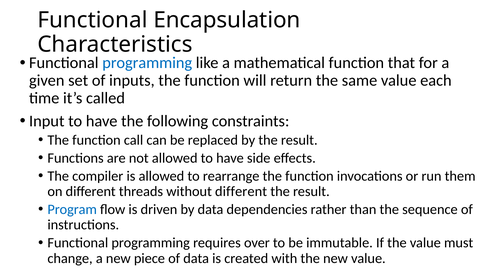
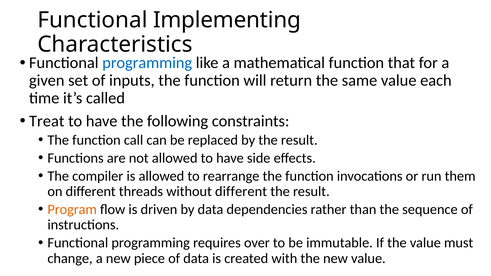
Encapsulation: Encapsulation -> Implementing (227, 20)
Input: Input -> Treat (47, 121)
Program colour: blue -> orange (72, 210)
